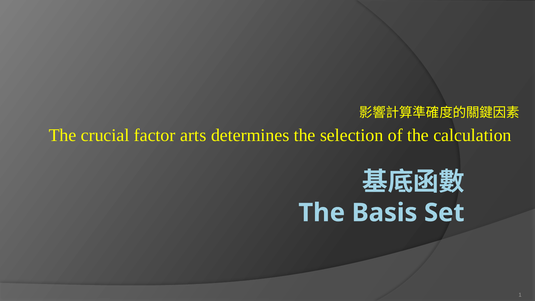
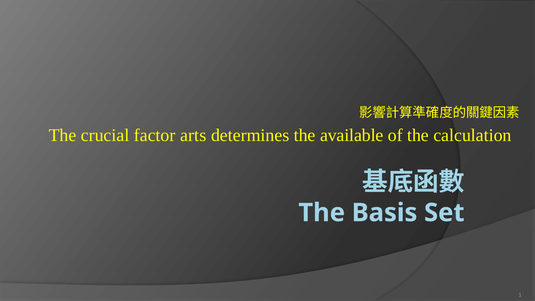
selection: selection -> available (352, 135)
